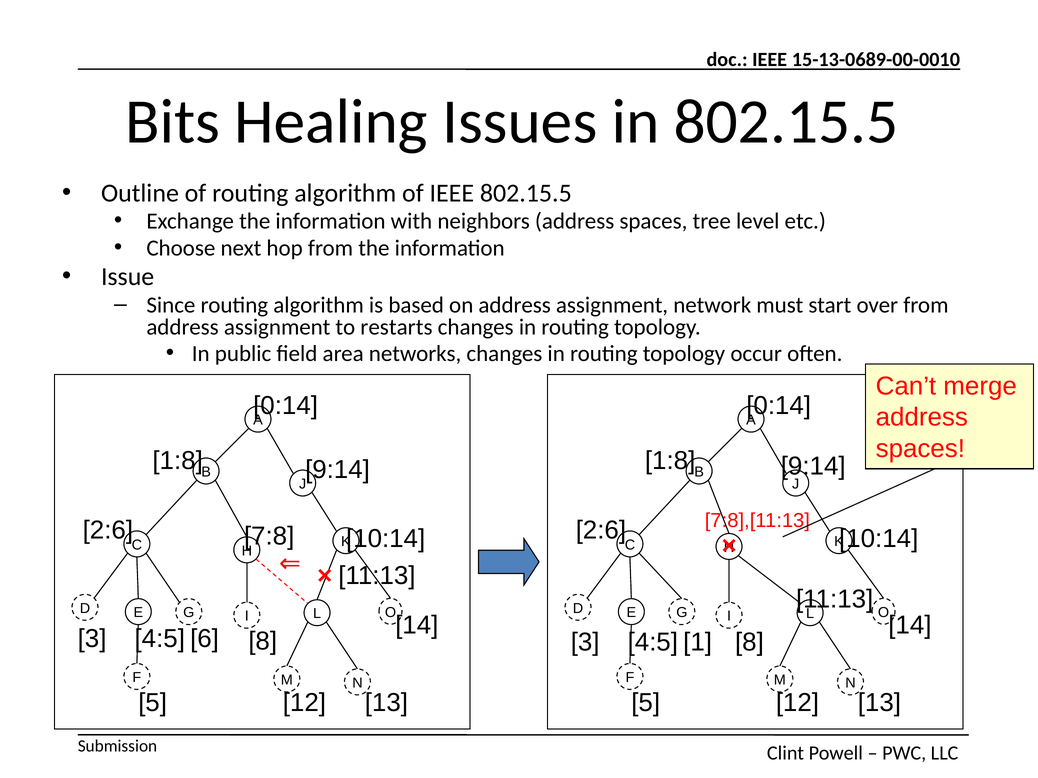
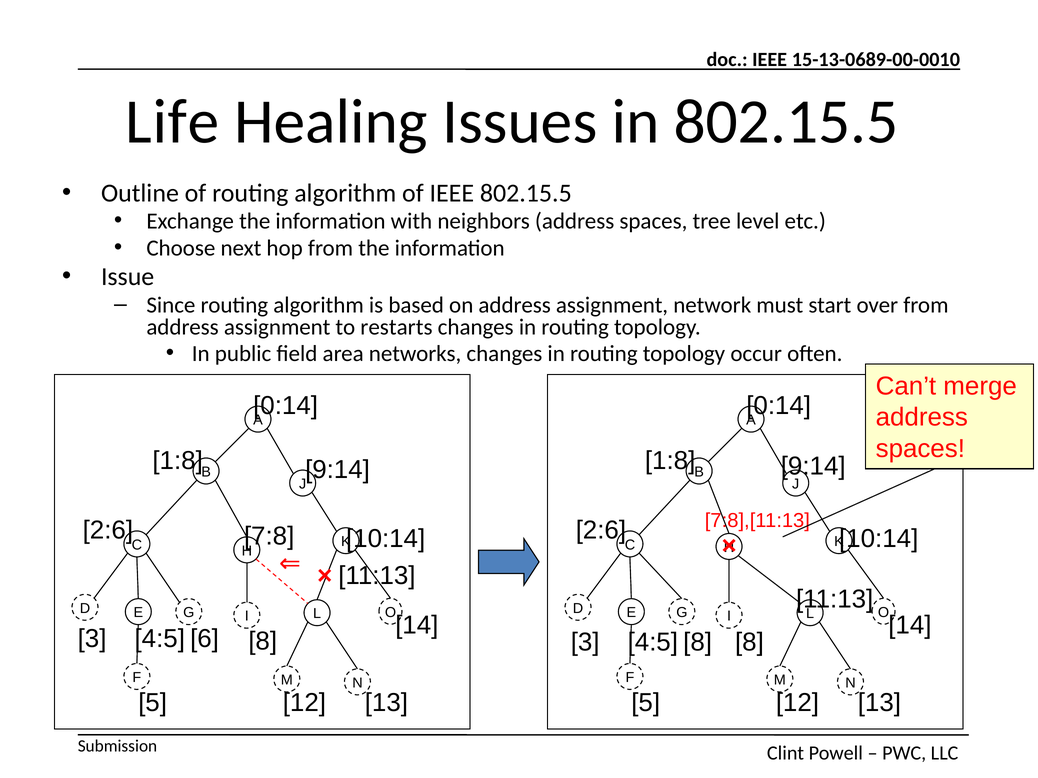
Bits: Bits -> Life (172, 122)
1: 1 -> 8 (698, 643)
